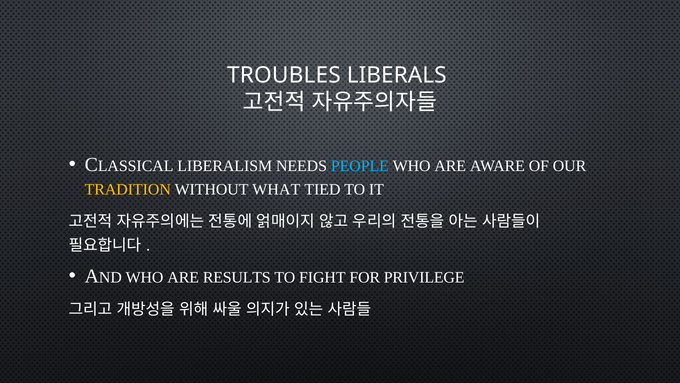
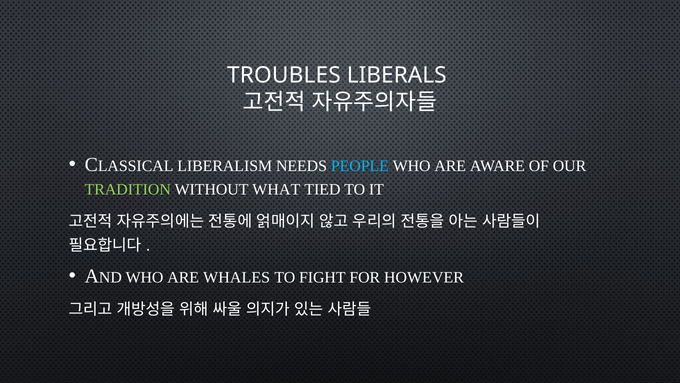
TRADITION colour: yellow -> light green (128, 189)
RESULTS: RESULTS -> WHALES (237, 277)
PRIVILEGE: PRIVILEGE -> HOWEVER (424, 277)
